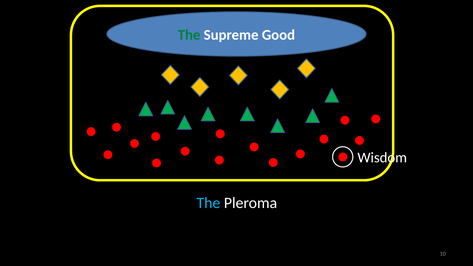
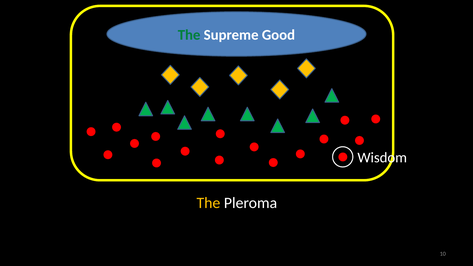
The colour: light blue -> yellow (208, 203)
